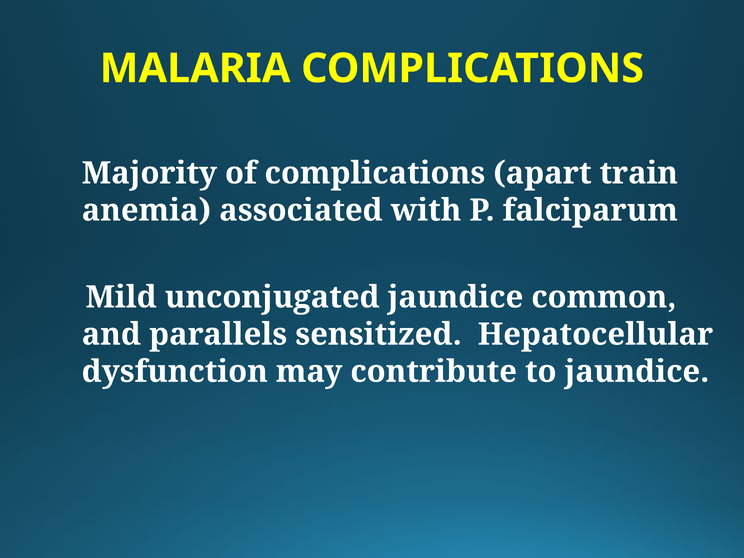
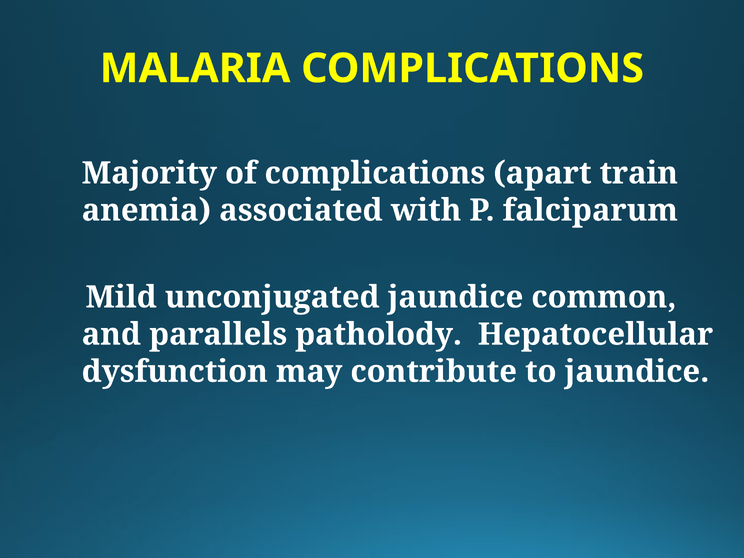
sensitized: sensitized -> patholody (379, 334)
